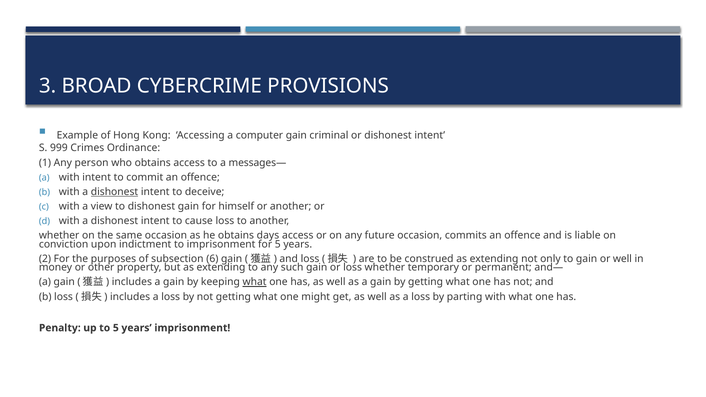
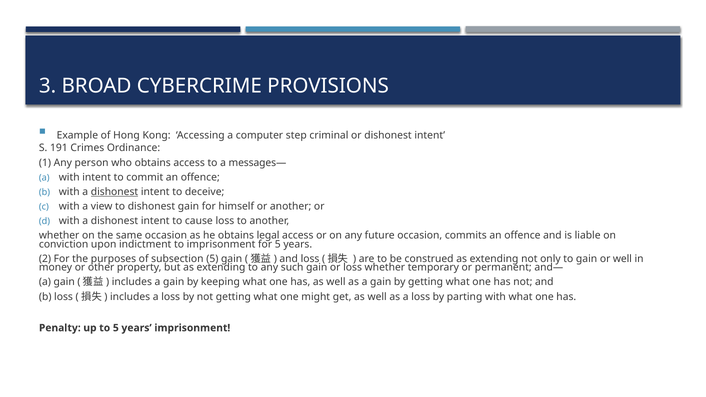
computer gain: gain -> step (296, 135)
999: 999 -> 191 (59, 148)
days: days -> legal (268, 235)
subsection 6: 6 -> 5 (212, 259)
what underline: present -> none (255, 282)
